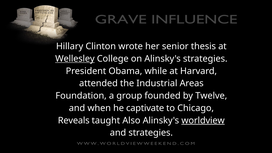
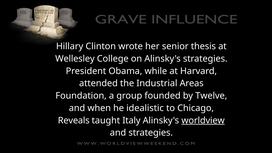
Wellesley underline: present -> none (75, 59)
captivate: captivate -> idealistic (145, 108)
Also: Also -> Italy (131, 120)
